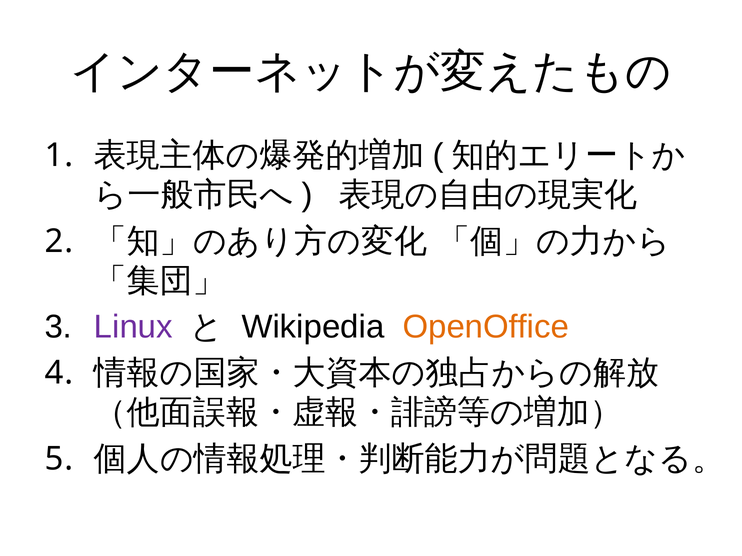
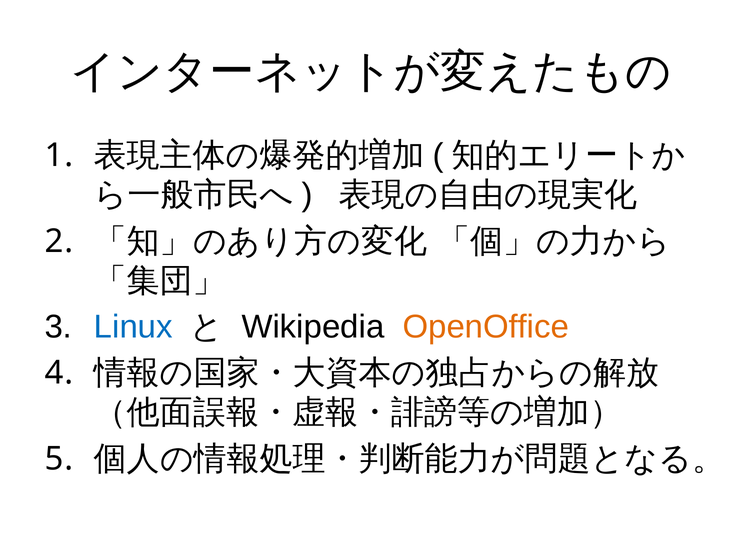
Linux colour: purple -> blue (133, 327)
